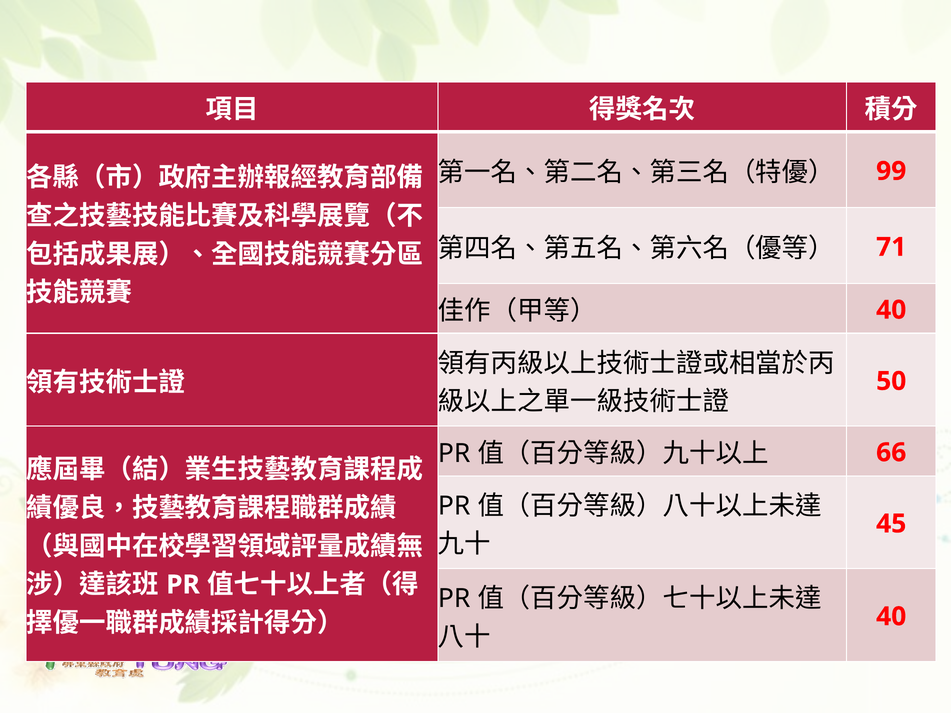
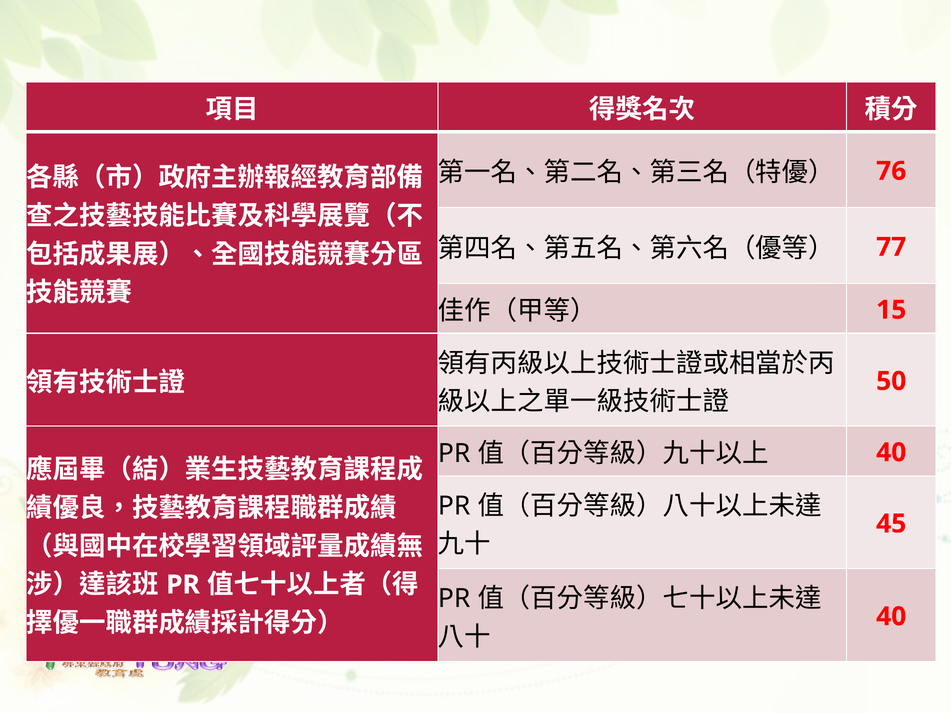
99: 99 -> 76 (891, 171)
71: 71 -> 77 (891, 247)
40: 40 -> 15 (891, 310)
66: 66 -> 40 (891, 453)
